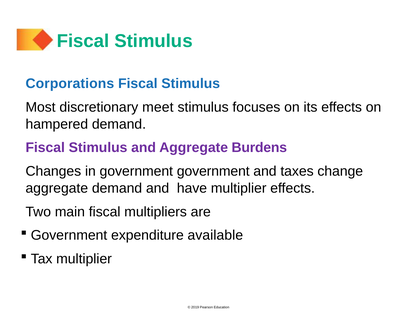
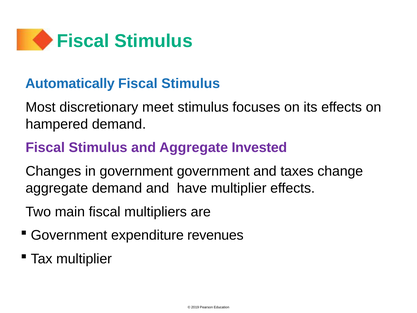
Corporations: Corporations -> Automatically (70, 84)
Burdens: Burdens -> Invested (259, 148)
available: available -> revenues (215, 235)
